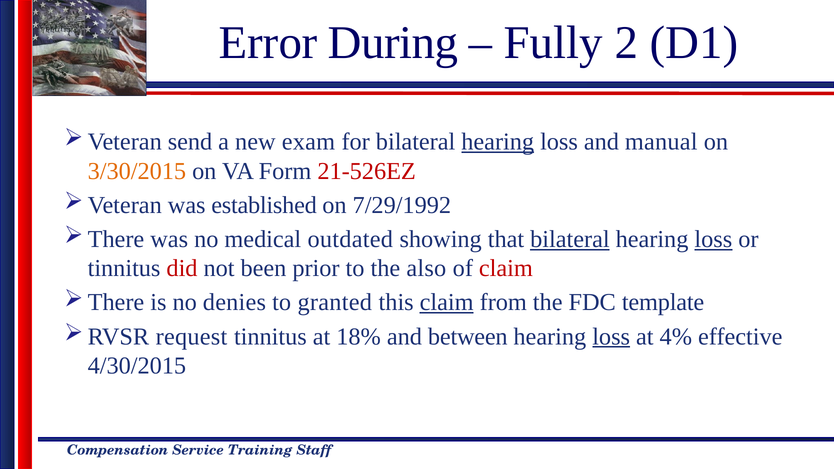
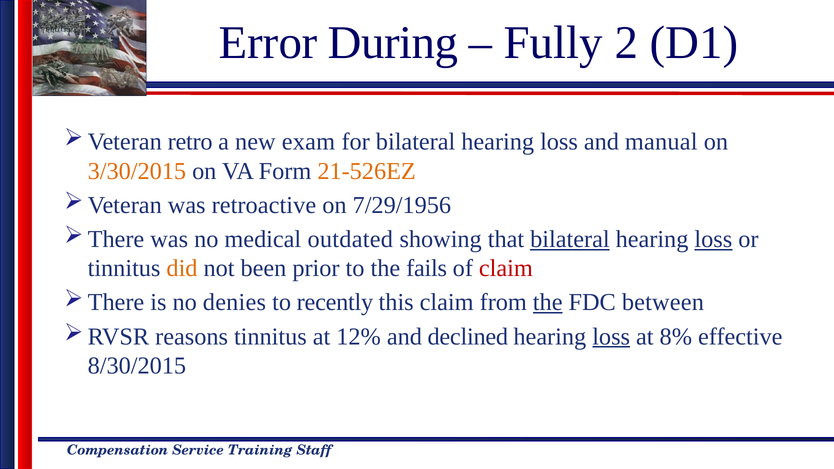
send: send -> retro (190, 142)
hearing underline: present -> none (498, 142)
21-526EZ colour: red -> orange (367, 171)
established: established -> retroactive (264, 205)
7/29/1992: 7/29/1992 -> 7/29/1956 (402, 205)
did colour: red -> orange (182, 268)
also: also -> fails (427, 268)
granted: granted -> recently (335, 303)
claim underline: present -> none (447, 303)
the underline: none -> present (548, 303)
template: template -> between (663, 303)
request: request -> reasons (192, 337)
18%: 18% -> 12% (359, 337)
between: between -> declined (468, 337)
4%: 4% -> 8% (676, 337)
4/30/2015: 4/30/2015 -> 8/30/2015 (137, 366)
